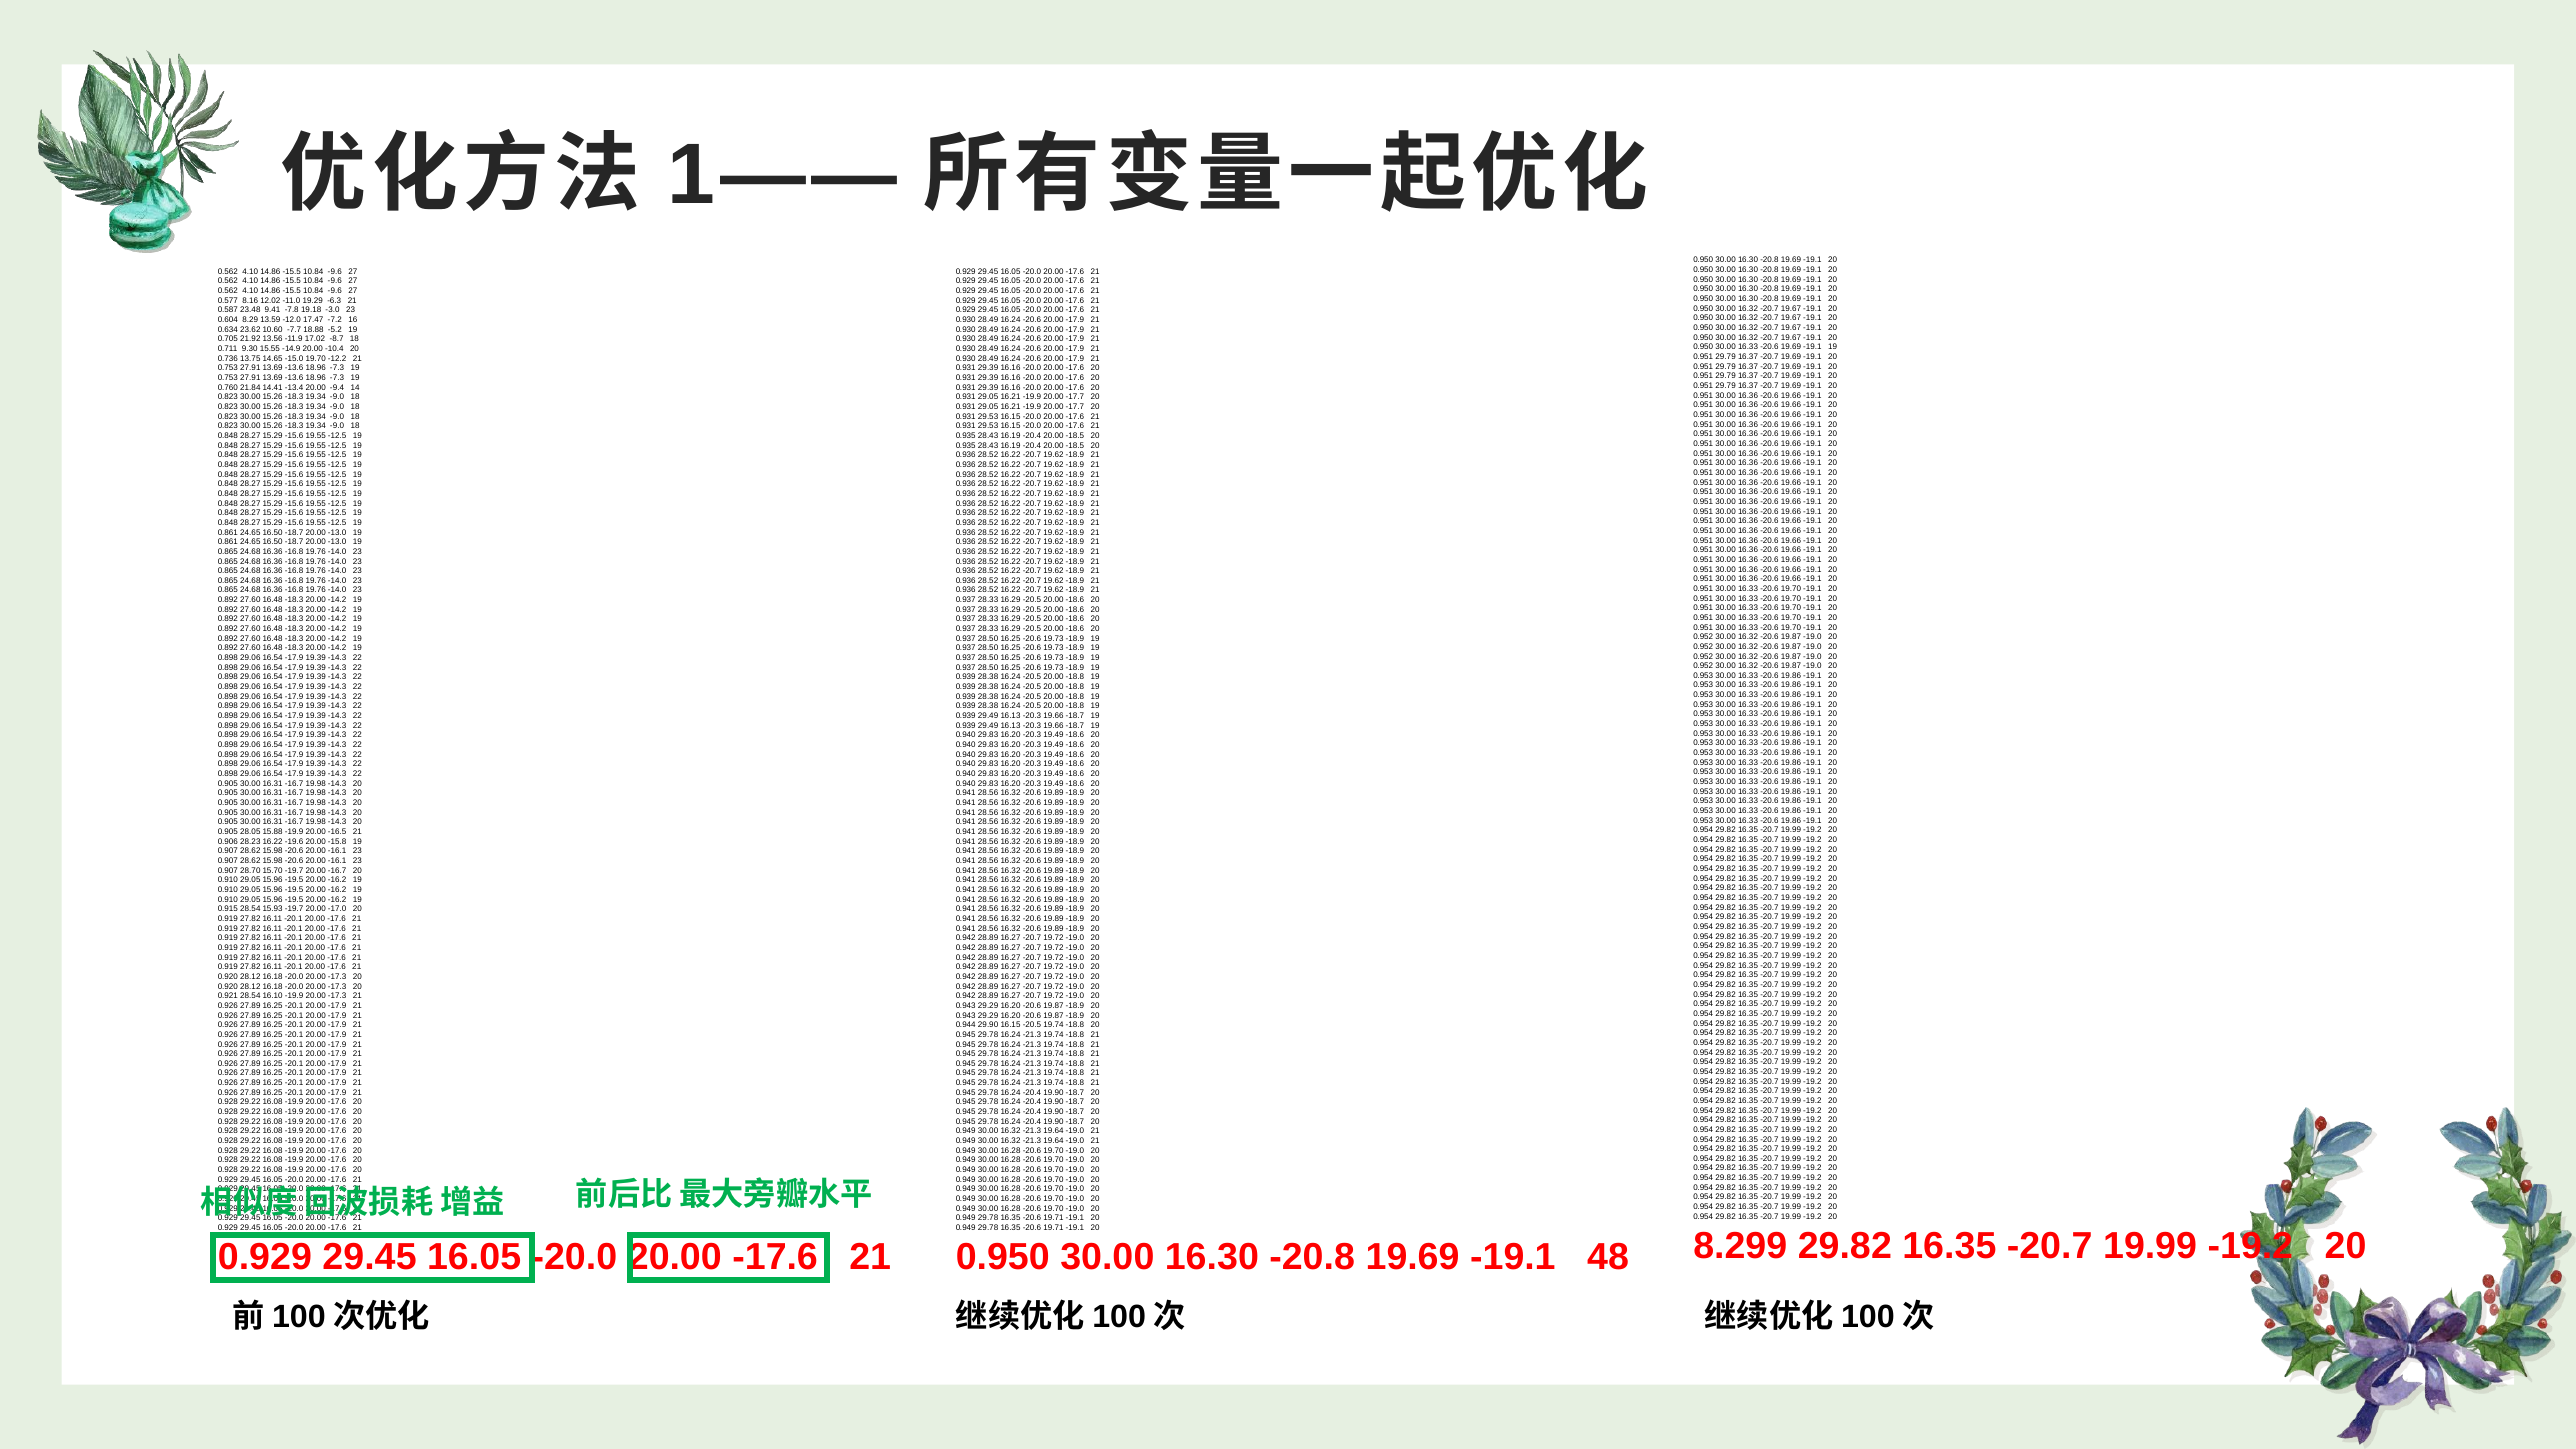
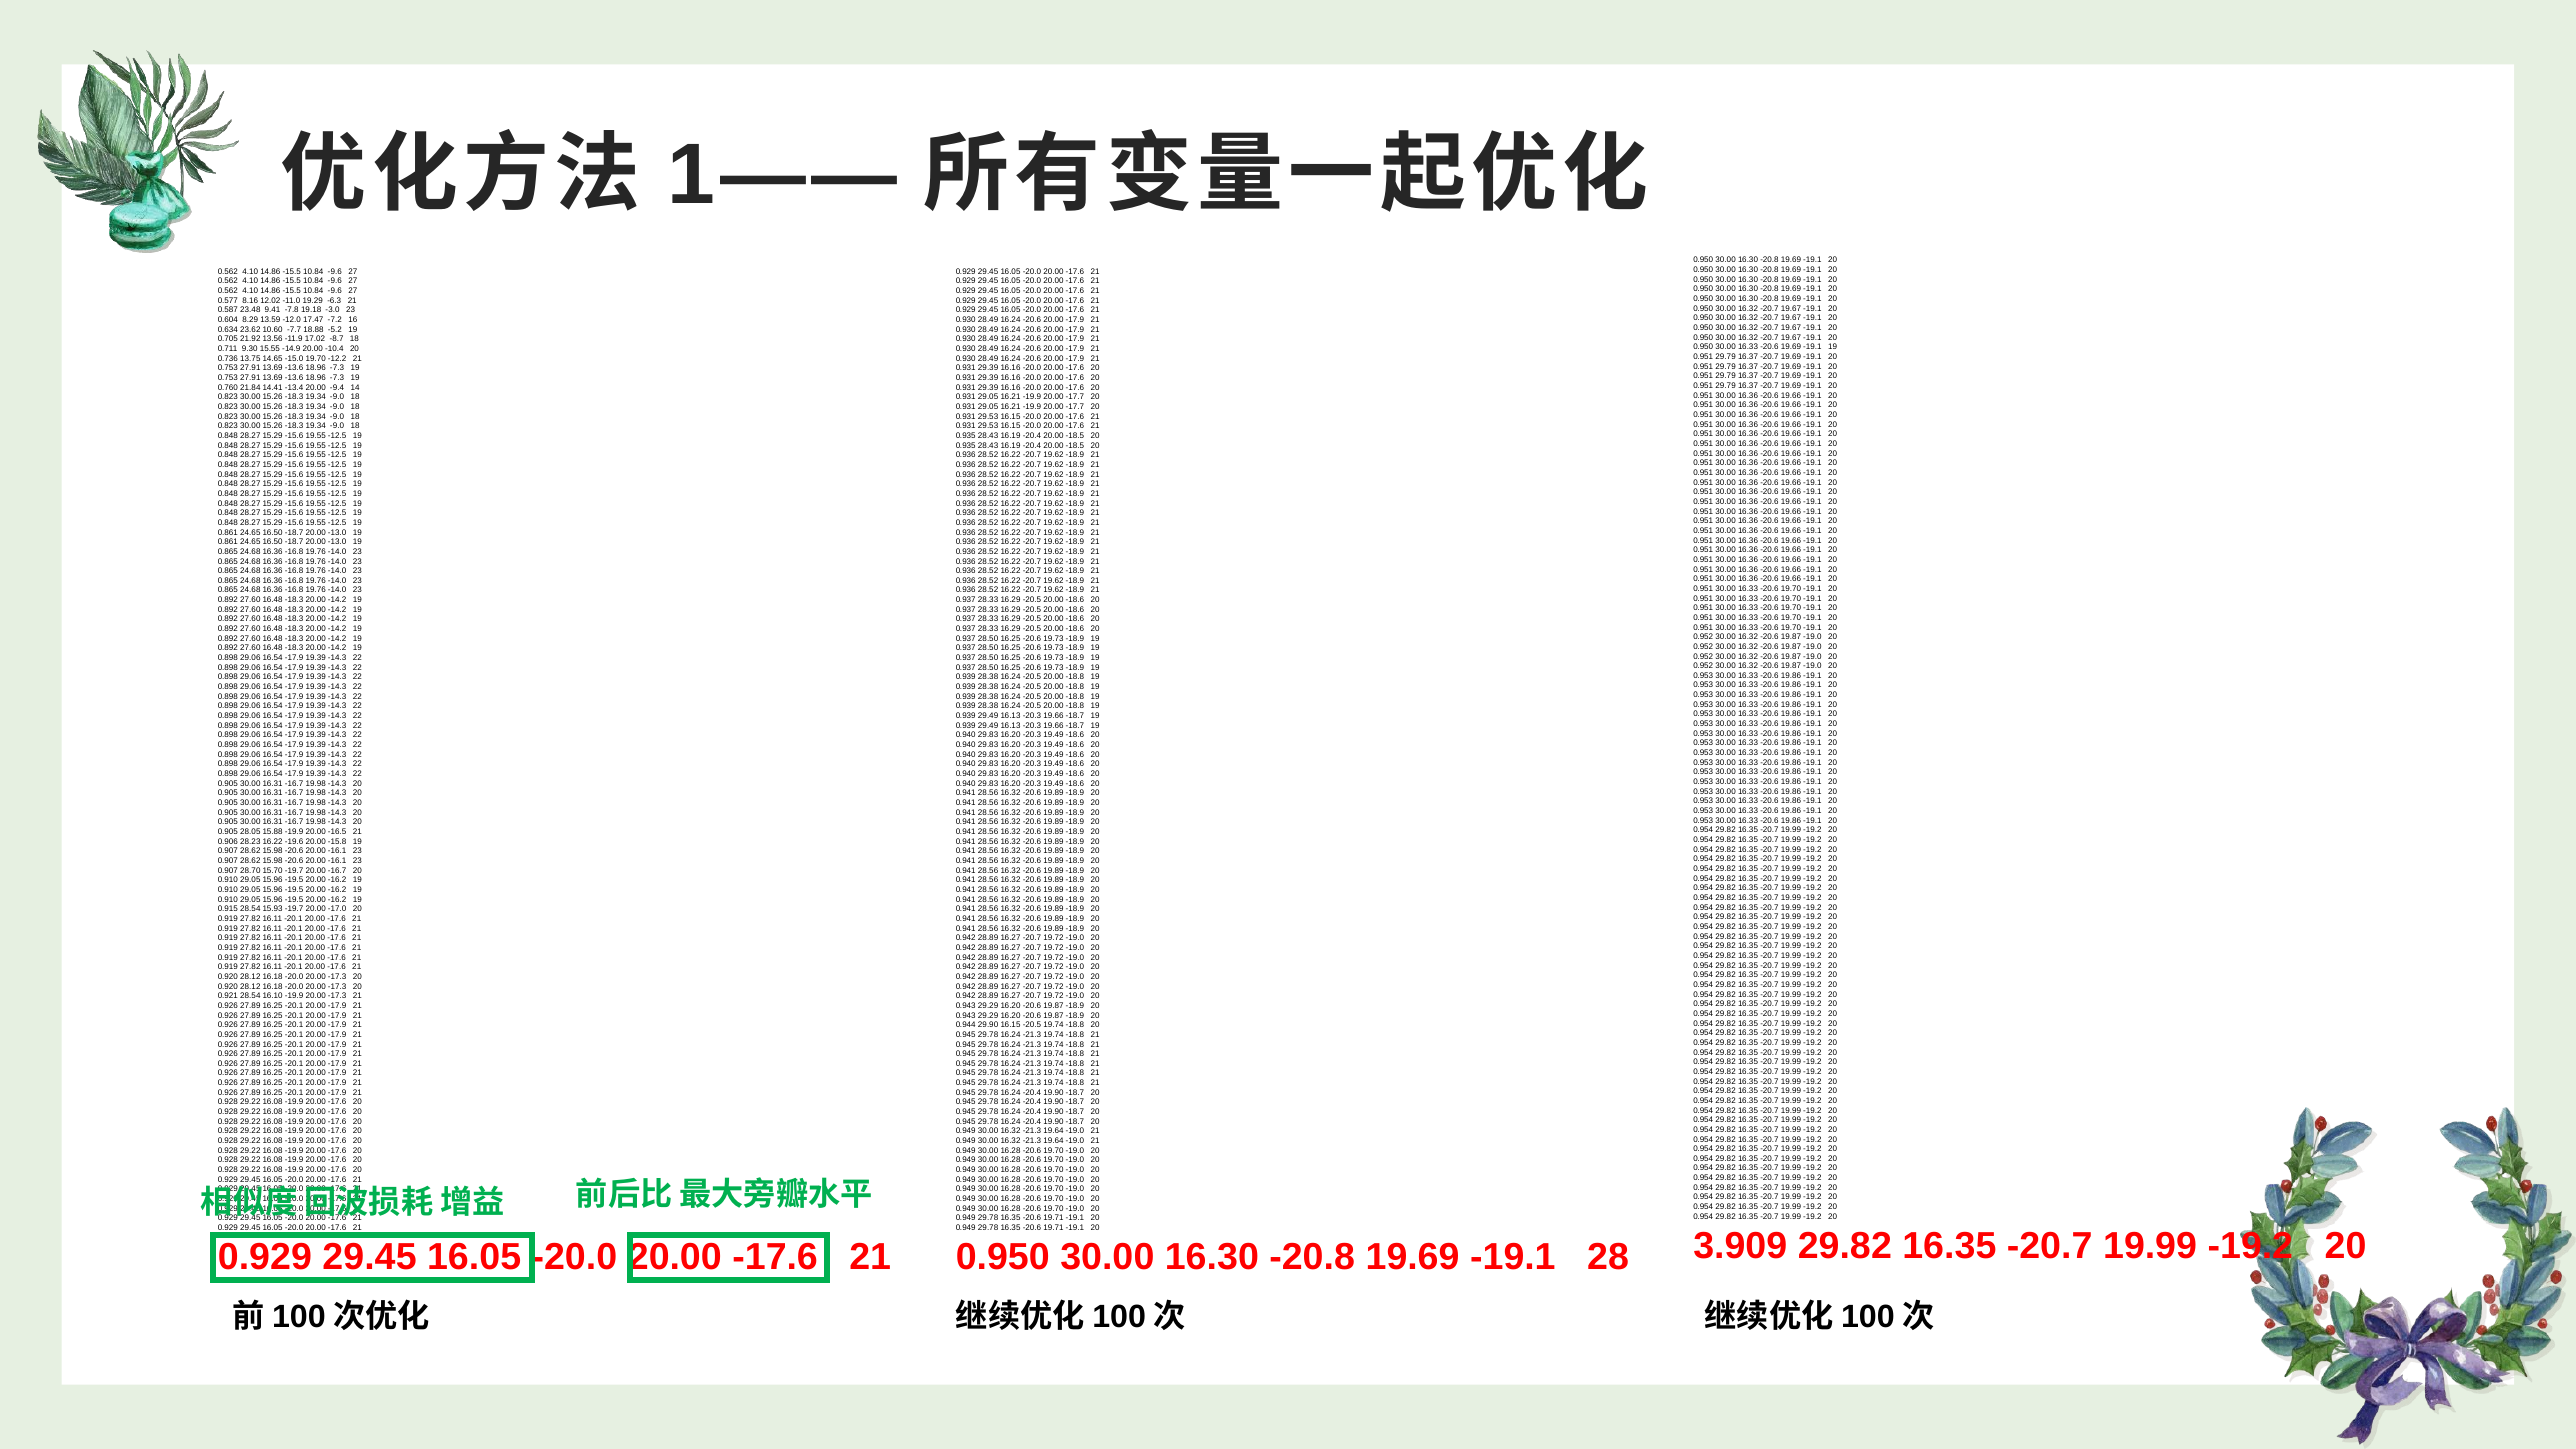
8.299: 8.299 -> 3.909 (1740, 1246)
48: 48 -> 28 (1608, 1257)
